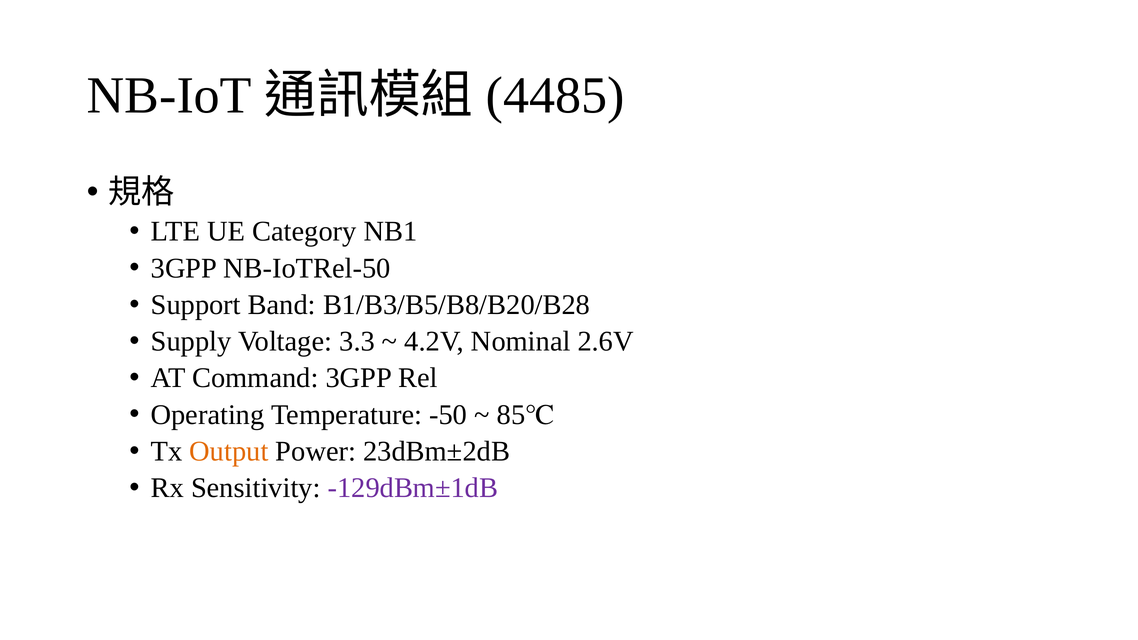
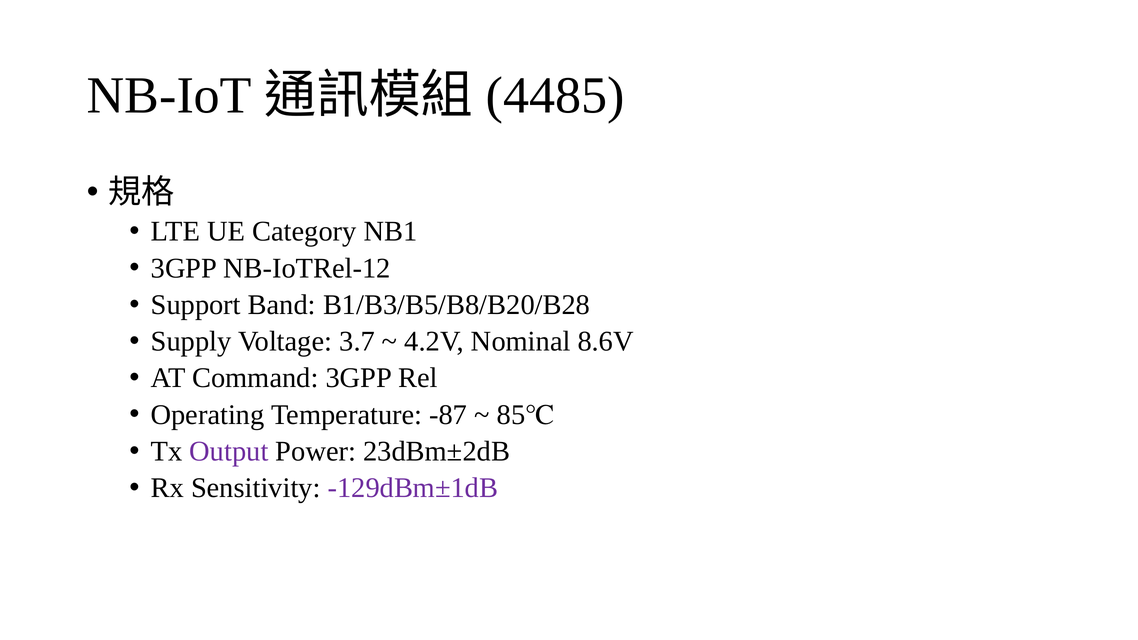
NB-IoTRel-50: NB-IoTRel-50 -> NB-IoTRel-12 (307, 268)
3.3: 3.3 -> 3.7 (357, 342)
2.6V: 2.6V -> 8.6V (606, 342)
-50: -50 -> -87 (448, 415)
Output colour: orange -> purple (229, 451)
